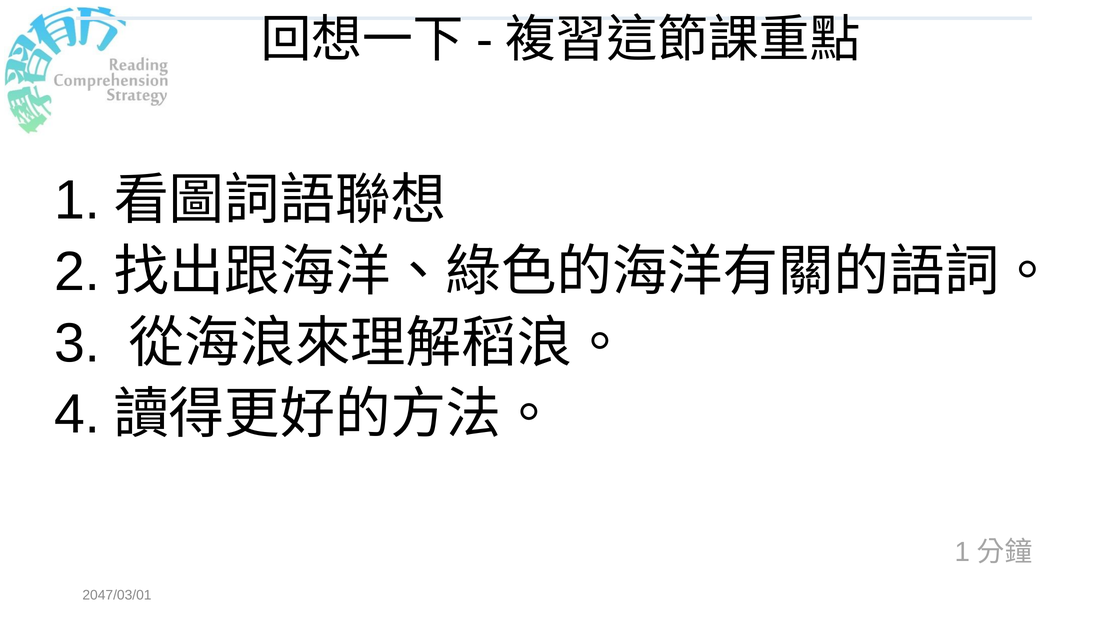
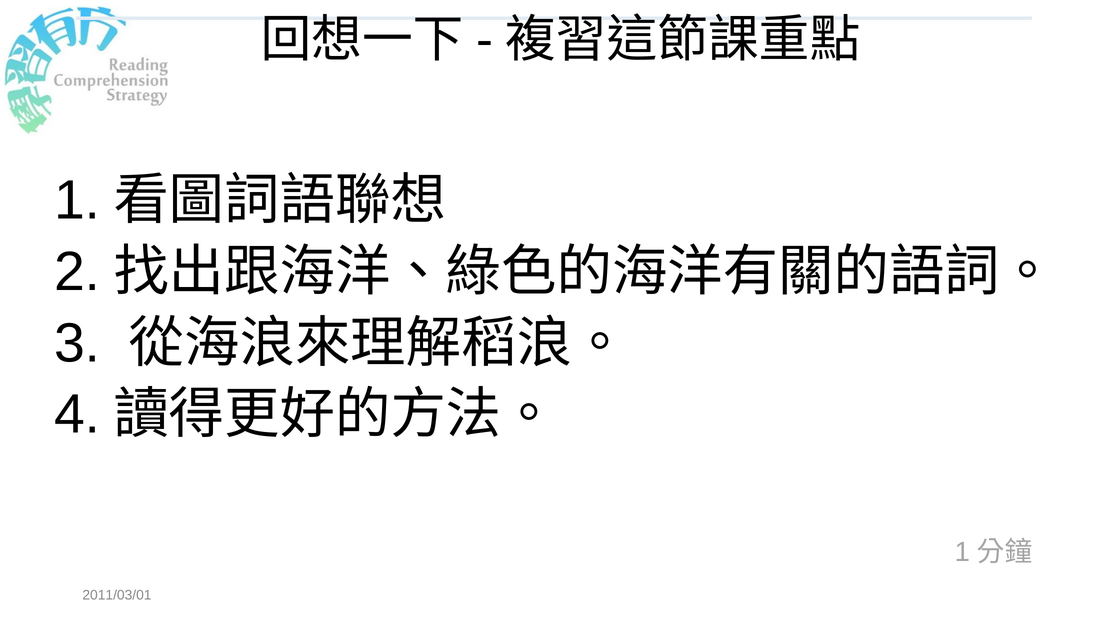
2047/03/01: 2047/03/01 -> 2011/03/01 (117, 595)
